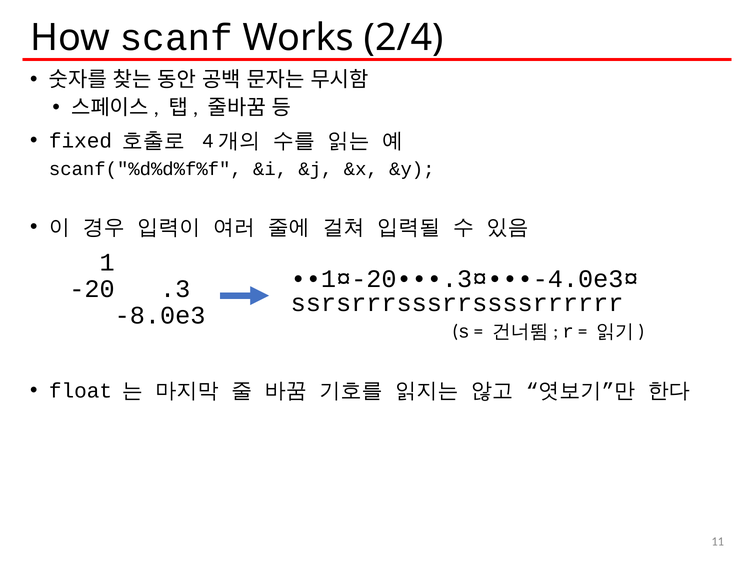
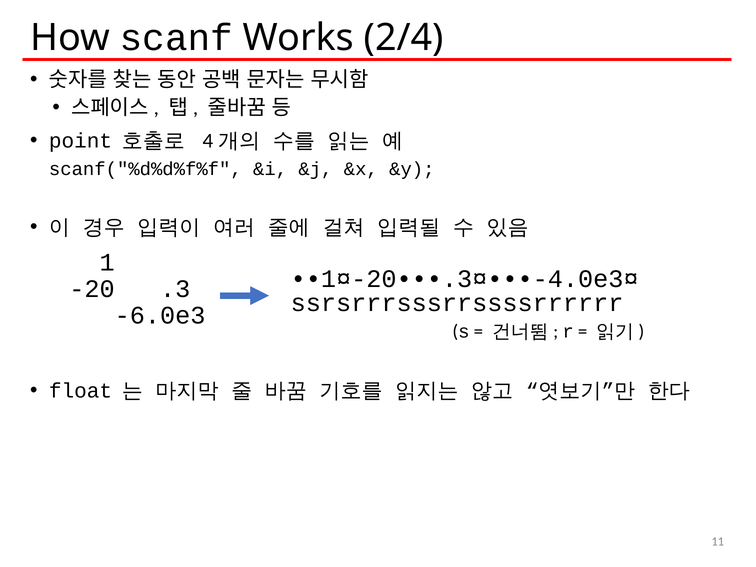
fixed: fixed -> point (80, 141)
-8.0e3: -8.0e3 -> -6.0e3 (160, 315)
